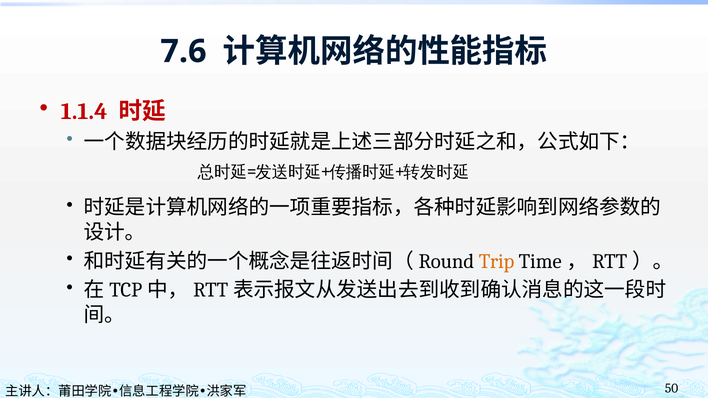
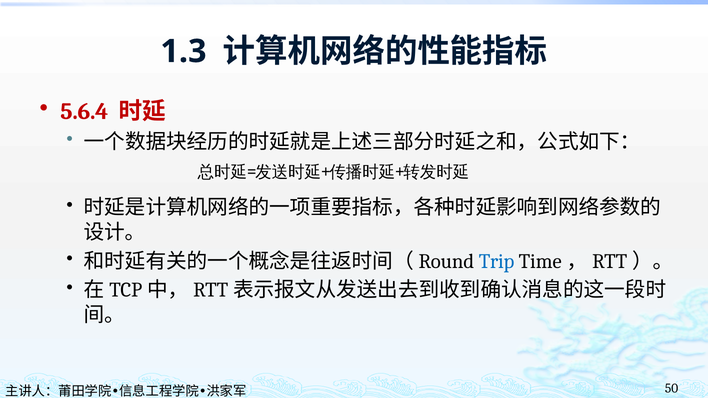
7.6: 7.6 -> 1.3 (183, 51)
1.1.4: 1.1.4 -> 5.6.4 (84, 111)
Trip colour: orange -> blue (497, 261)
